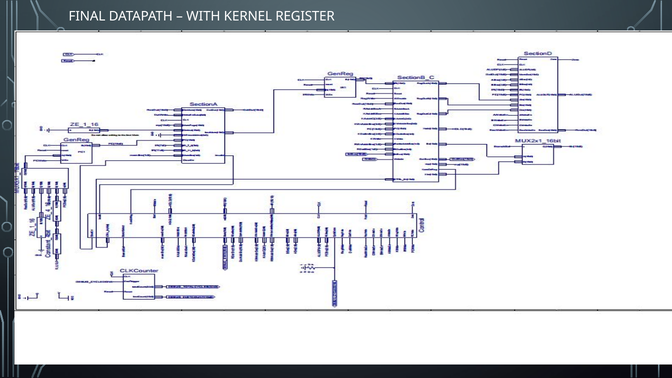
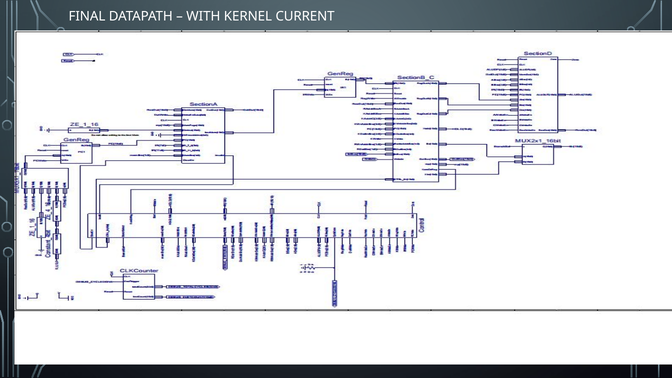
REGISTER: REGISTER -> CURRENT (305, 16)
